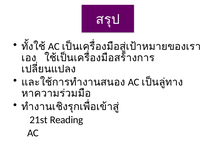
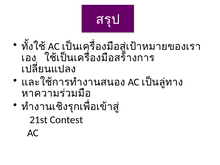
Reading: Reading -> Contest (66, 120)
